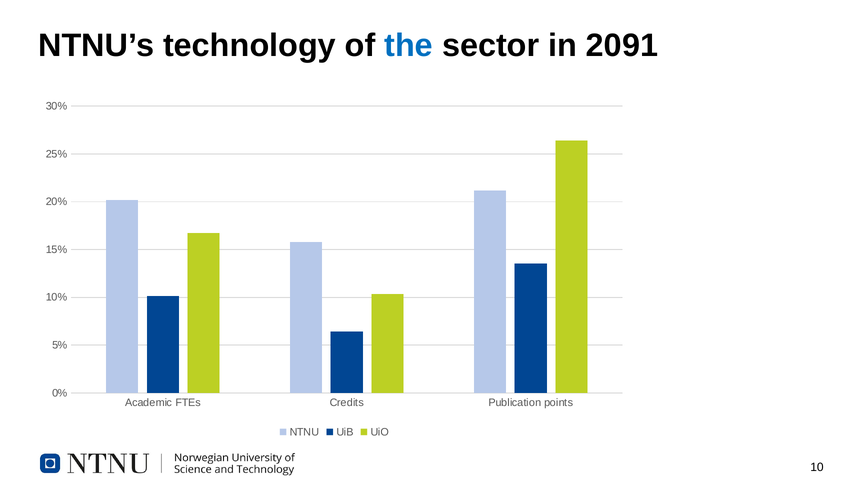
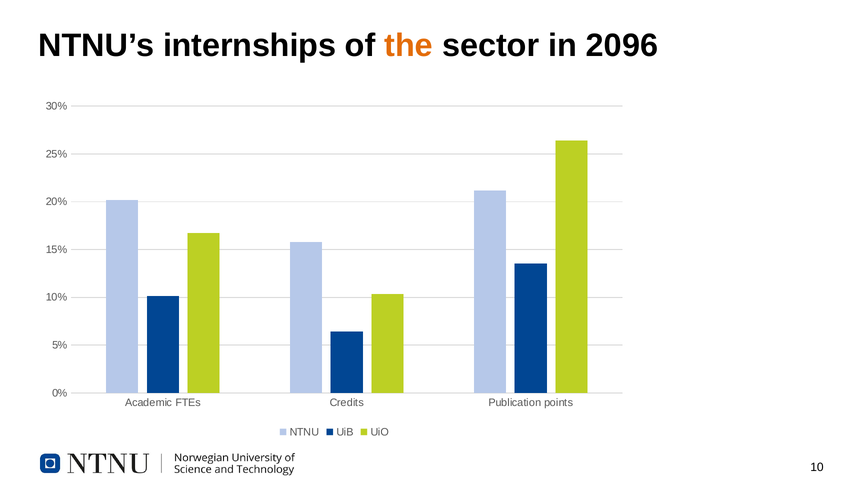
technology: technology -> internships (250, 45)
the colour: blue -> orange (409, 45)
2091: 2091 -> 2096 (622, 45)
